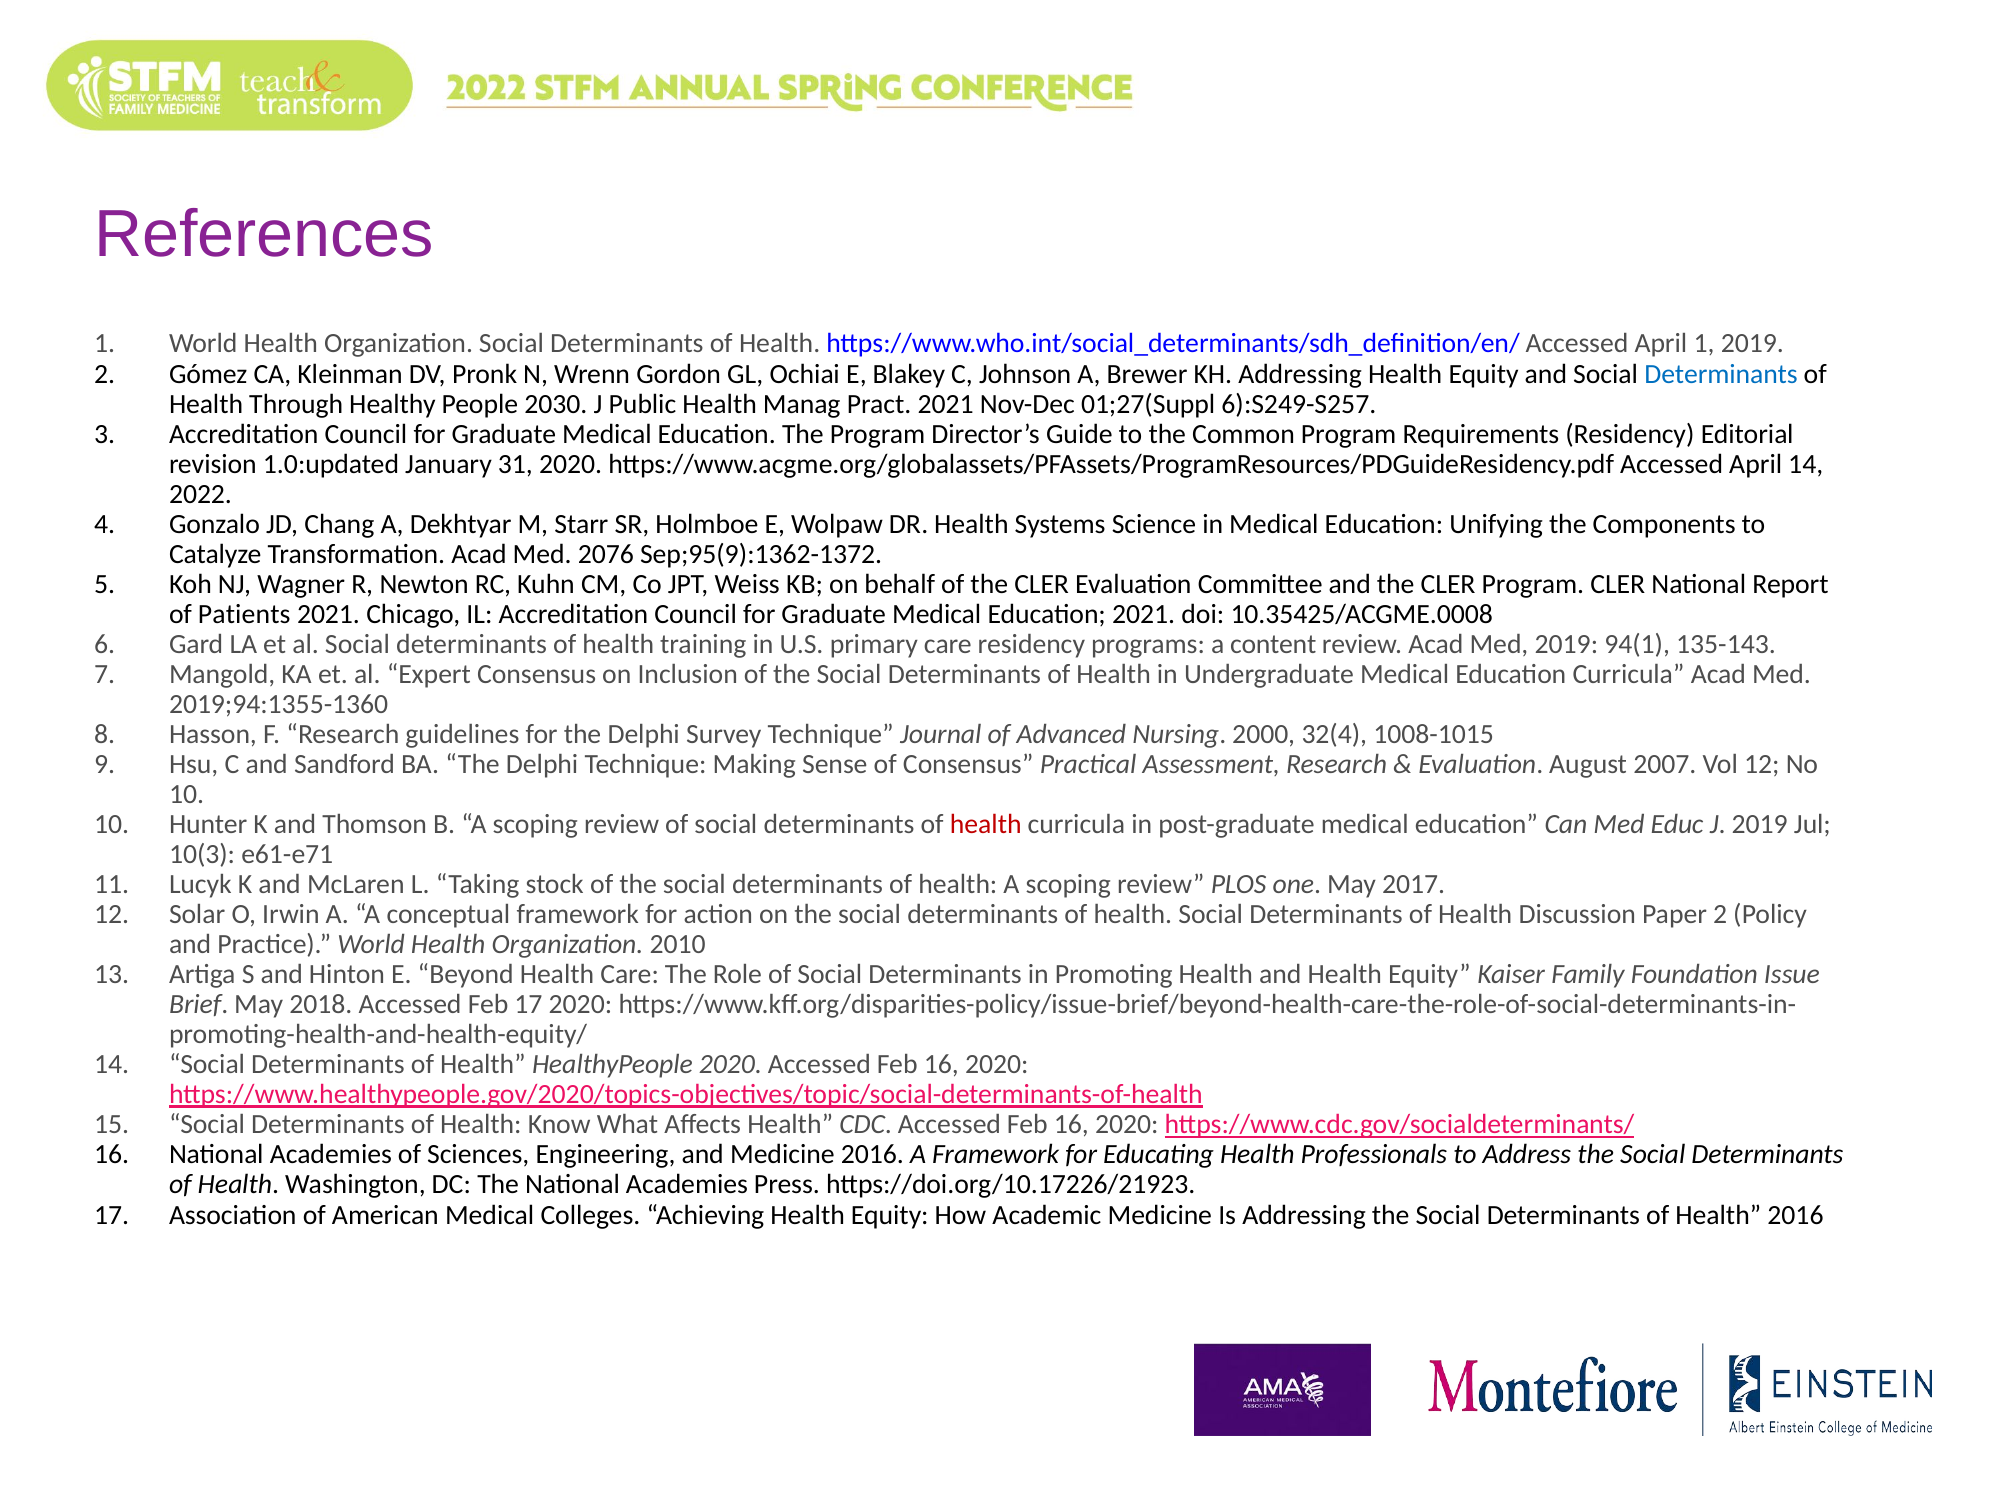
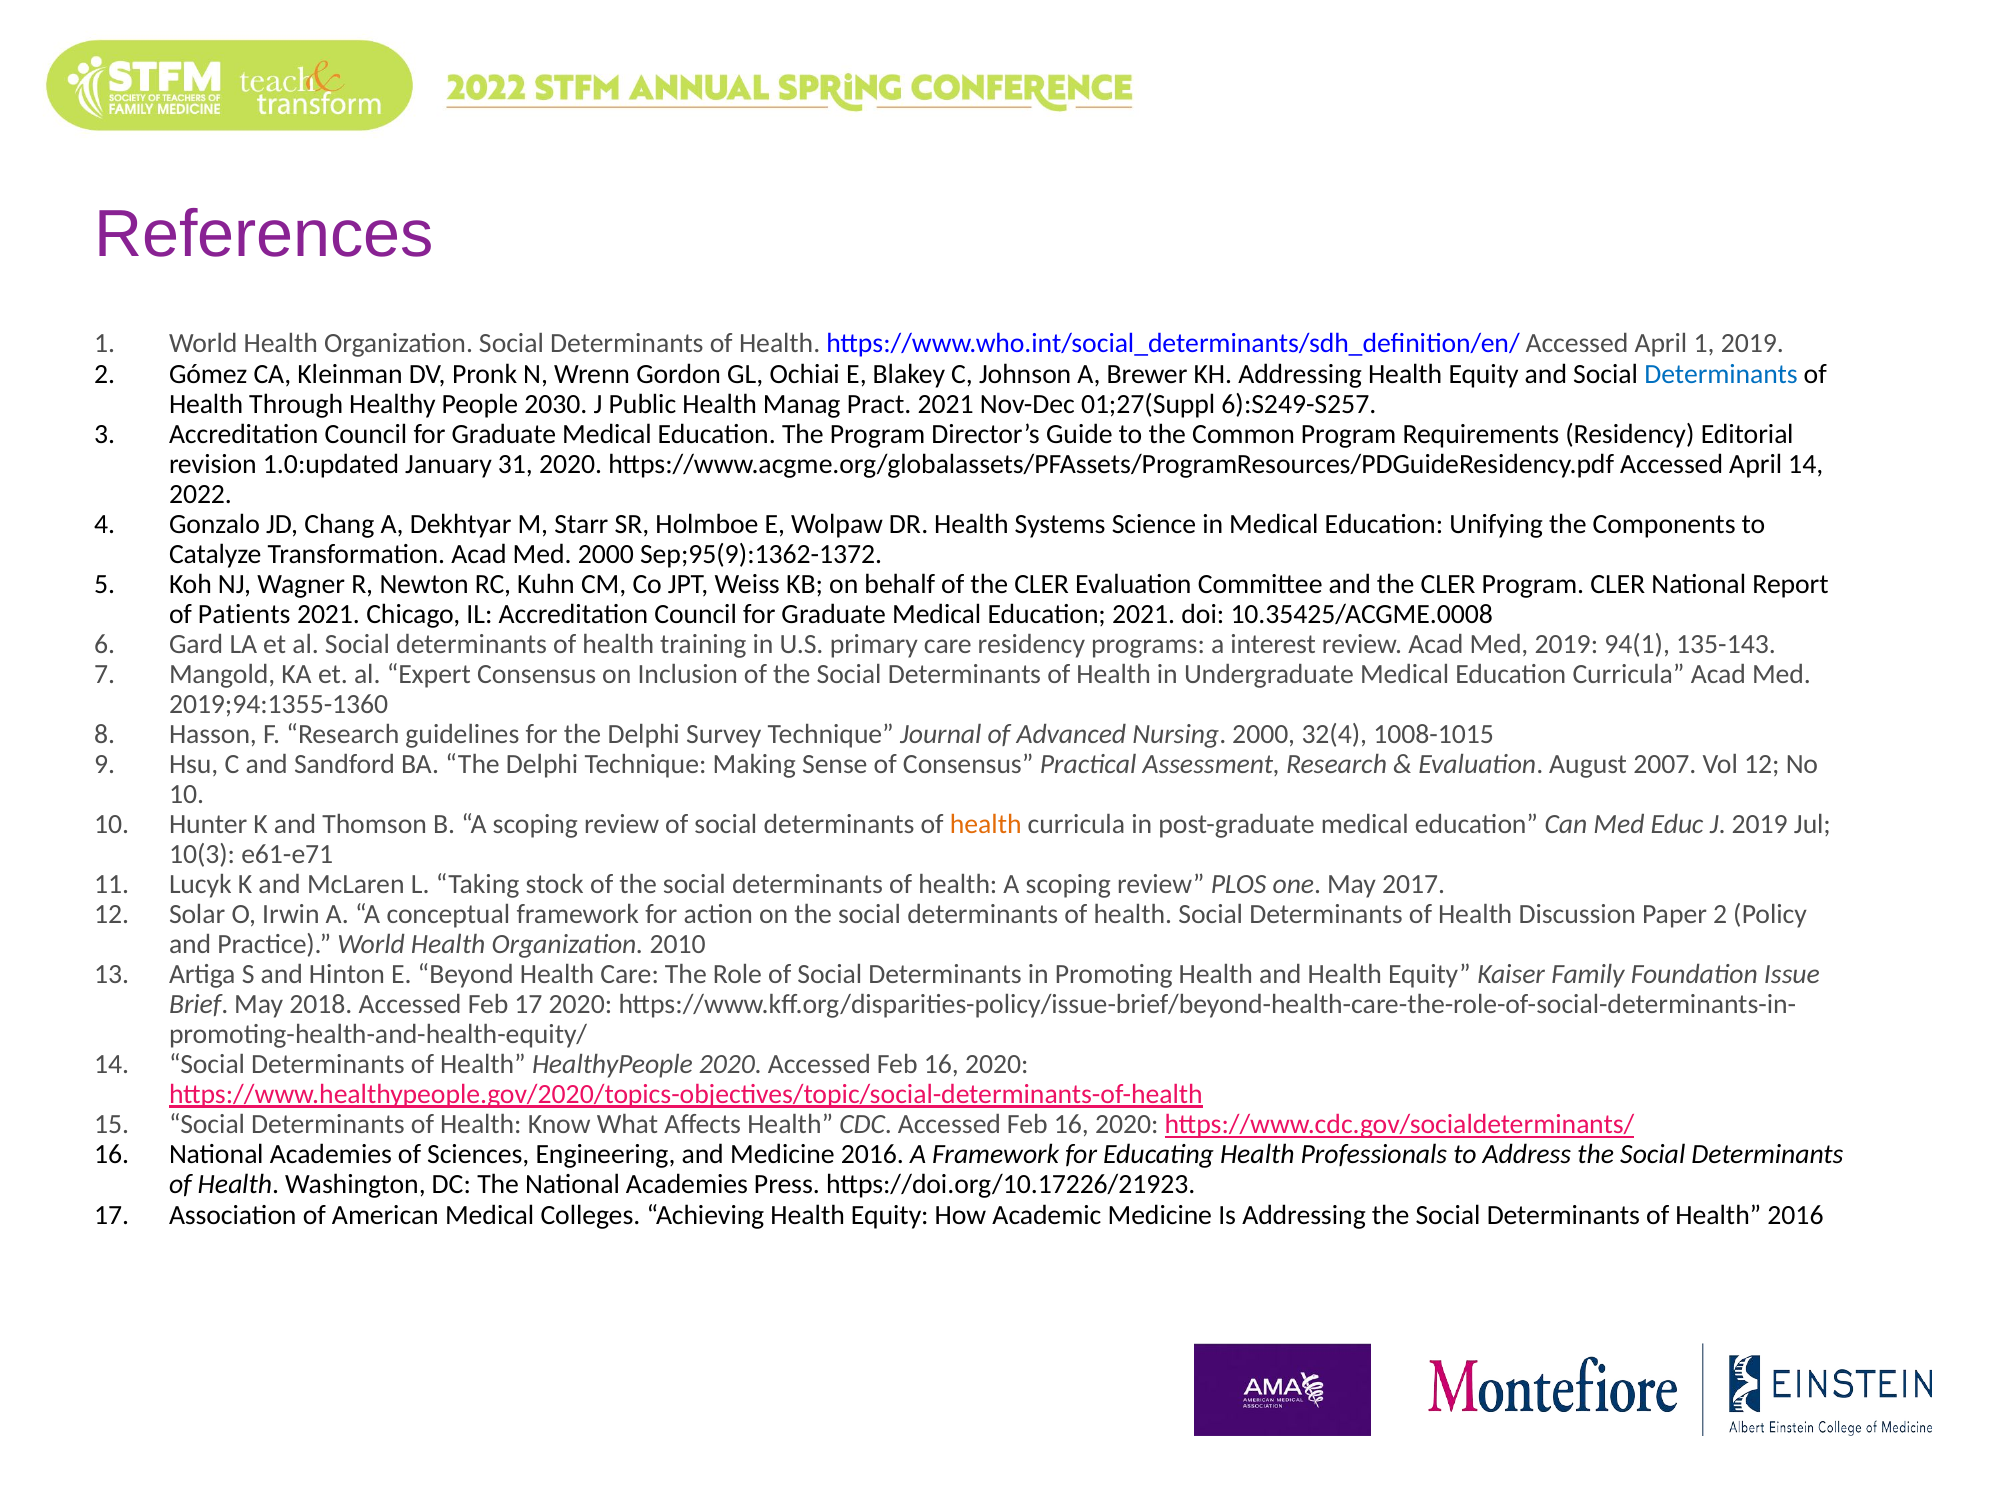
Med 2076: 2076 -> 2000 (606, 554)
content: content -> interest (1273, 644)
health colour: red -> orange (986, 824)
